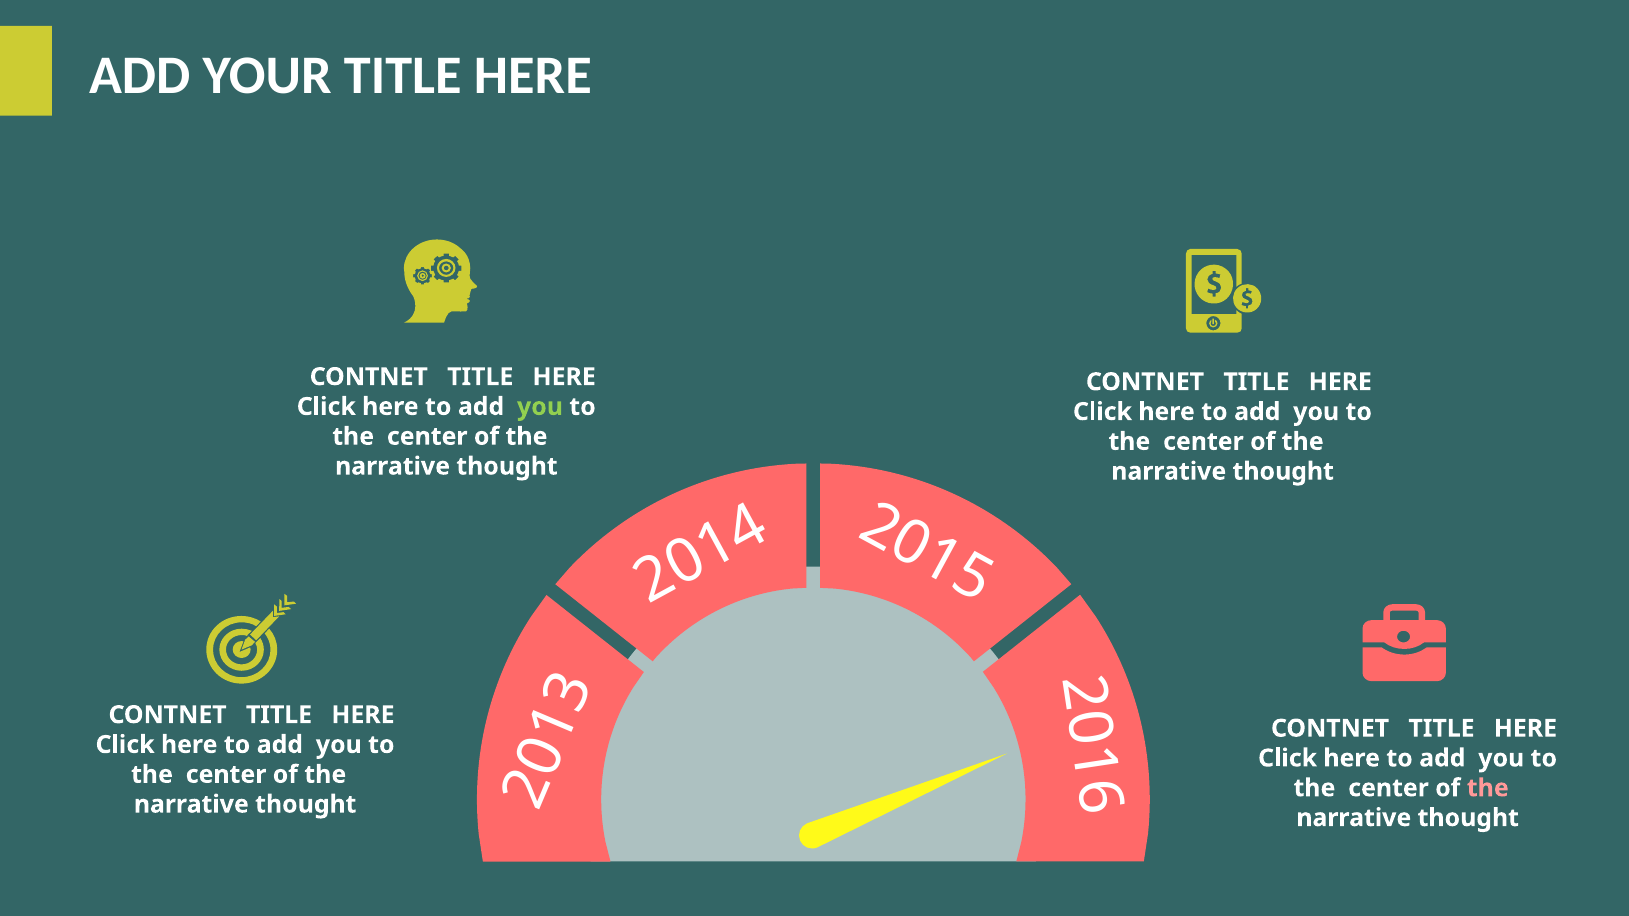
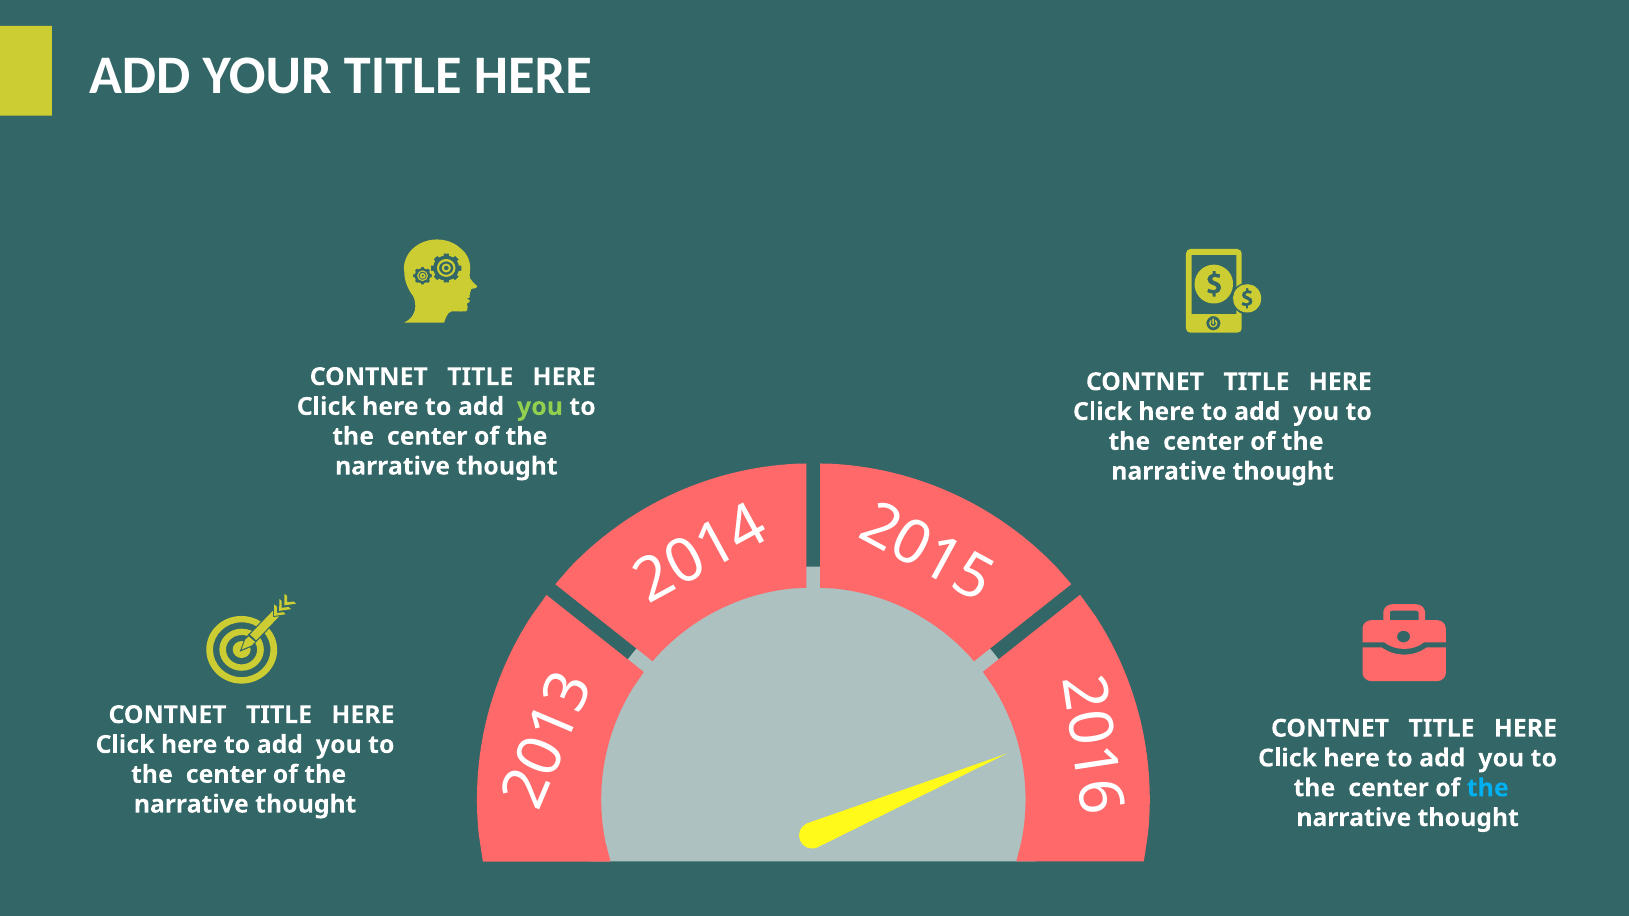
the colour: pink -> light blue (1488, 788)
